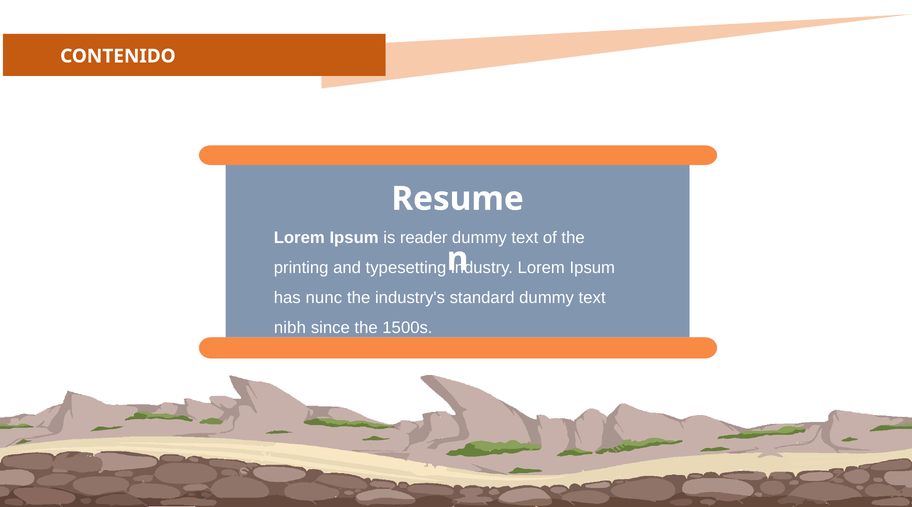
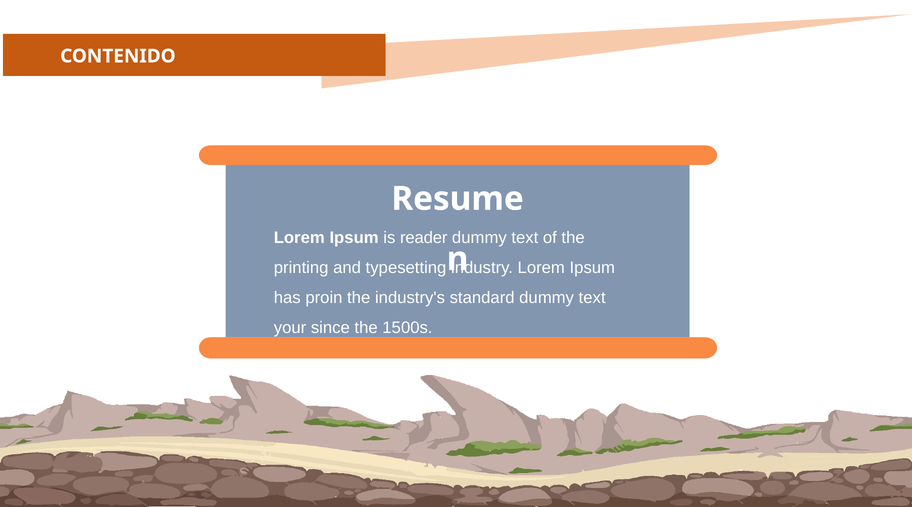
nunc: nunc -> proin (324, 298)
nibh: nibh -> your (290, 328)
